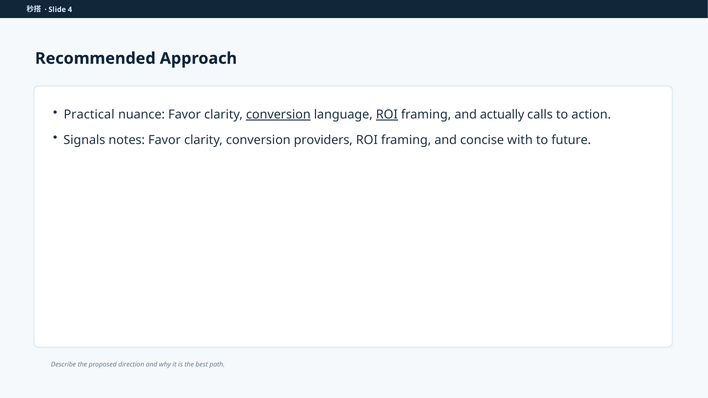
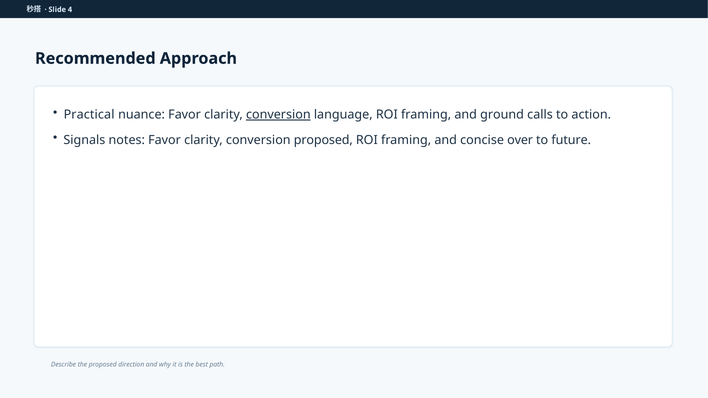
ROI underline: present -> none (387, 115)
actually: actually -> ground (502, 115)
conversion providers: providers -> proposed (323, 140)
with: with -> over (520, 140)
